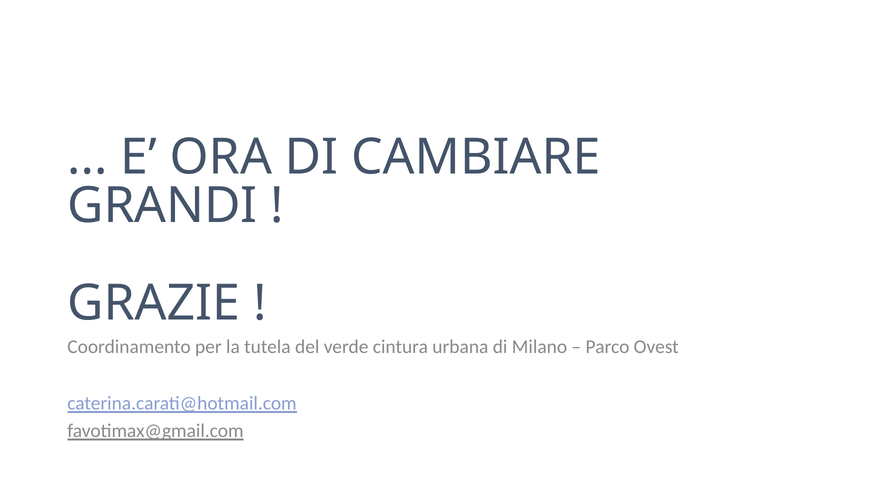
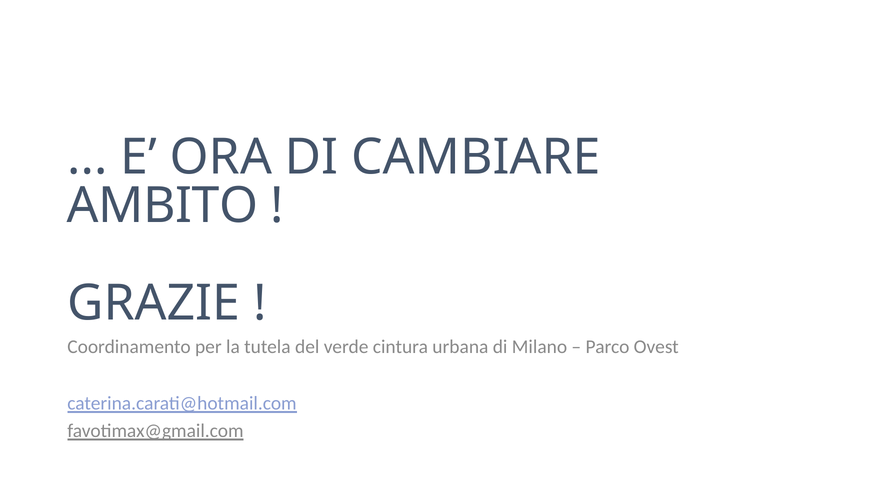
GRANDI: GRANDI -> AMBITO (163, 206)
